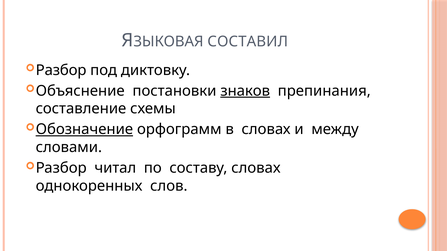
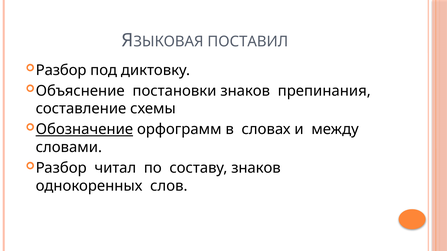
СОСТАВИЛ: СОСТАВИЛ -> ПОСТАВИЛ (248, 42)
знаков underline: present -> none (245, 91)
составу словах: словах -> знаков (256, 168)
